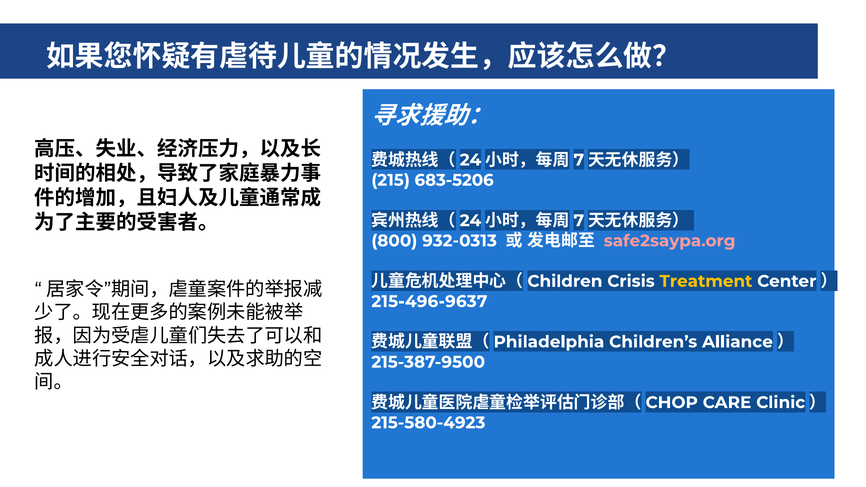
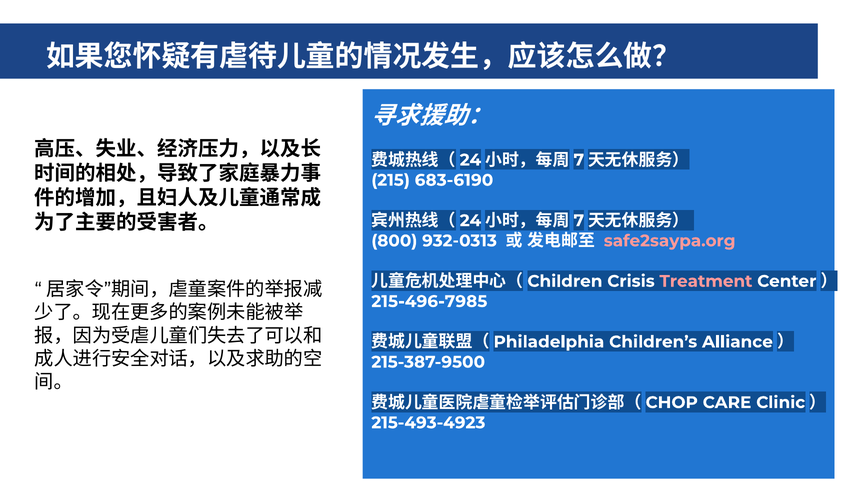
683-5206: 683-5206 -> 683-6190 (454, 180)
Treatment colour: yellow -> pink (706, 281)
215-496-9637: 215-496-9637 -> 215-496-7985 (429, 302)
215-580-4923: 215-580-4923 -> 215-493-4923 (428, 423)
